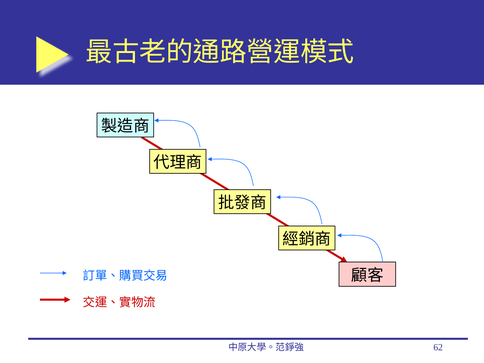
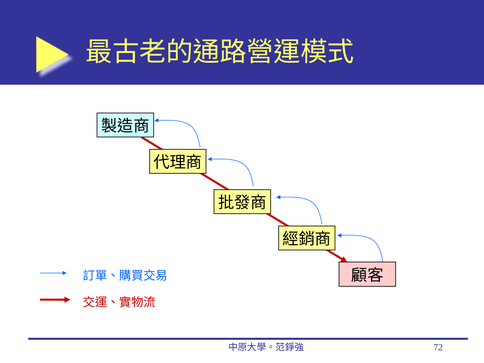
62: 62 -> 72 (438, 348)
